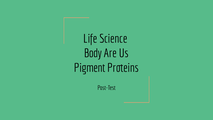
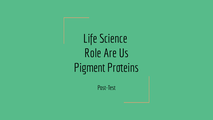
Body: Body -> Role (93, 53)
